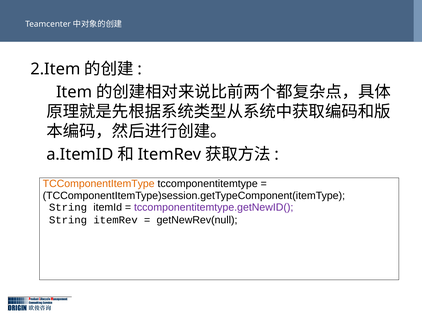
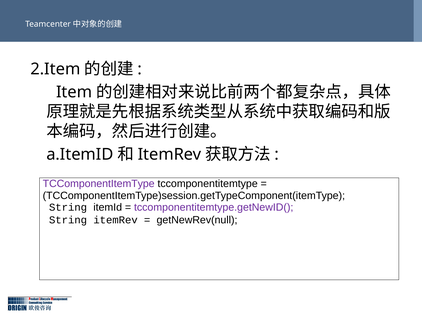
TCComponentItemType colour: orange -> purple (99, 184)
